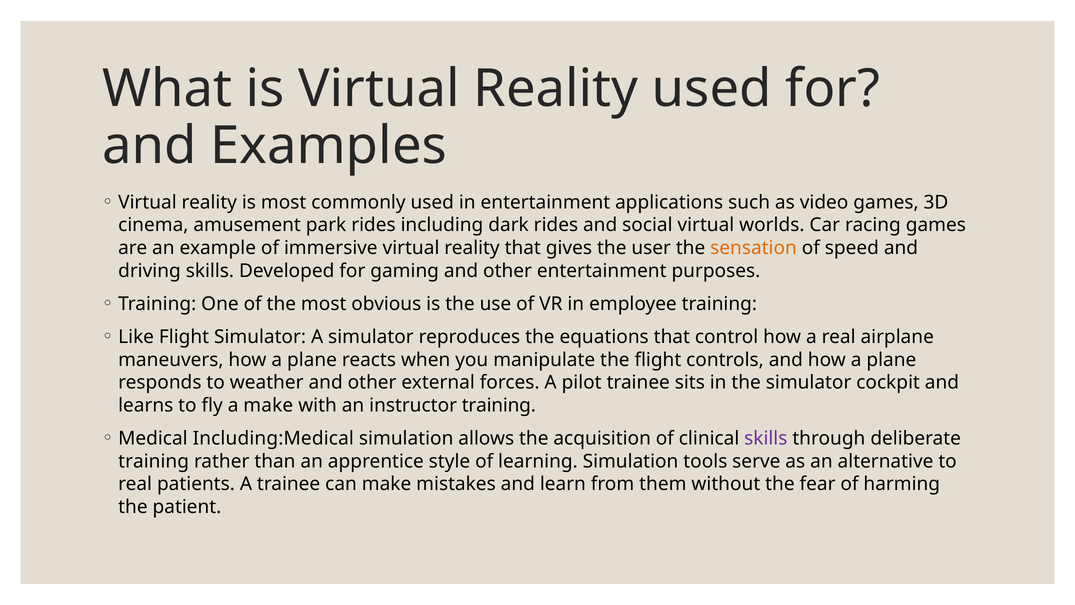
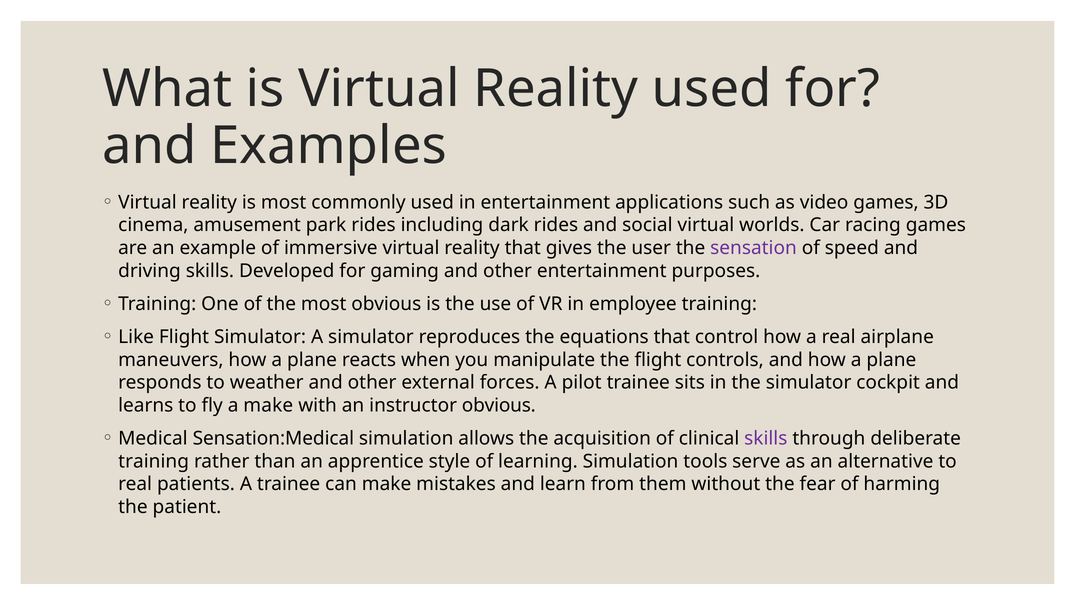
sensation colour: orange -> purple (754, 248)
instructor training: training -> obvious (499, 405)
Including:Medical: Including:Medical -> Sensation:Medical (273, 438)
